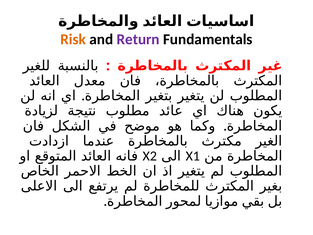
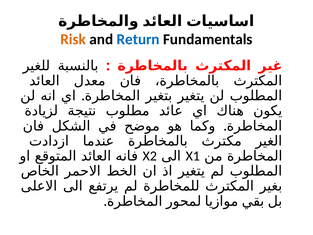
Return colour: purple -> blue (138, 39)
